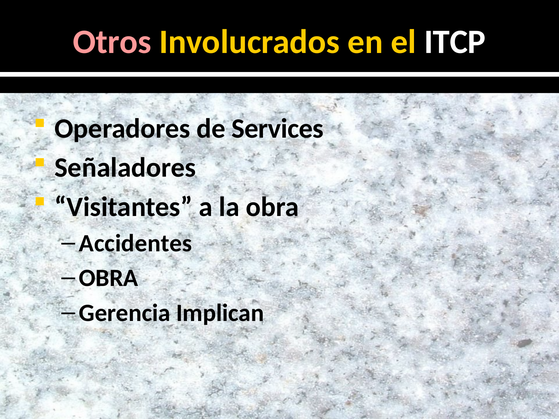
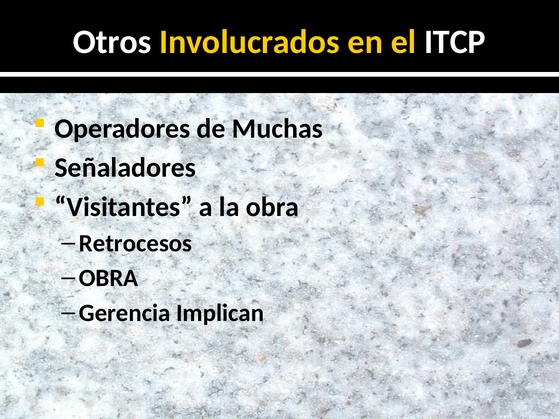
Otros colour: pink -> white (112, 42)
Services: Services -> Muchas (277, 129)
Accidentes: Accidentes -> Retrocesos (136, 243)
